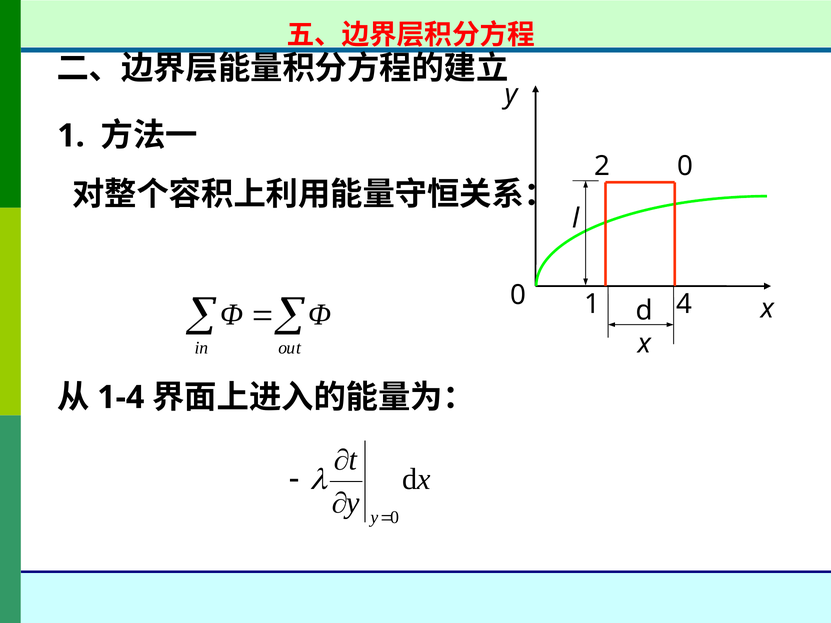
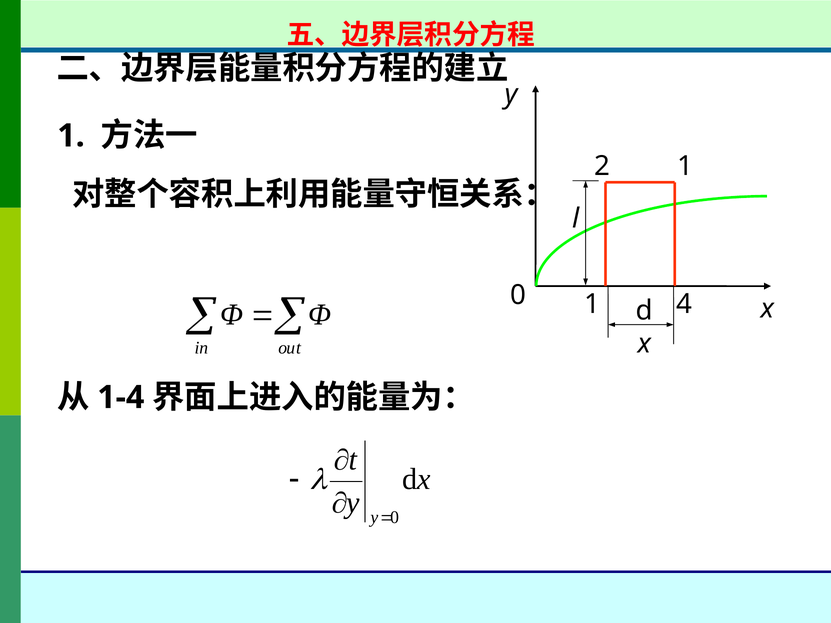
2 0: 0 -> 1 (685, 166)
